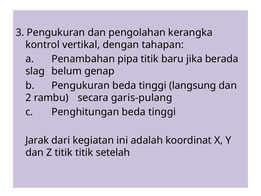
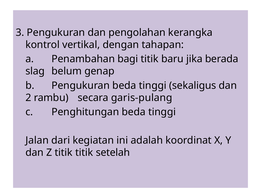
pipa: pipa -> bagi (128, 59)
langsung: langsung -> sekaligus (193, 85)
Jarak: Jarak -> Jalan (37, 140)
